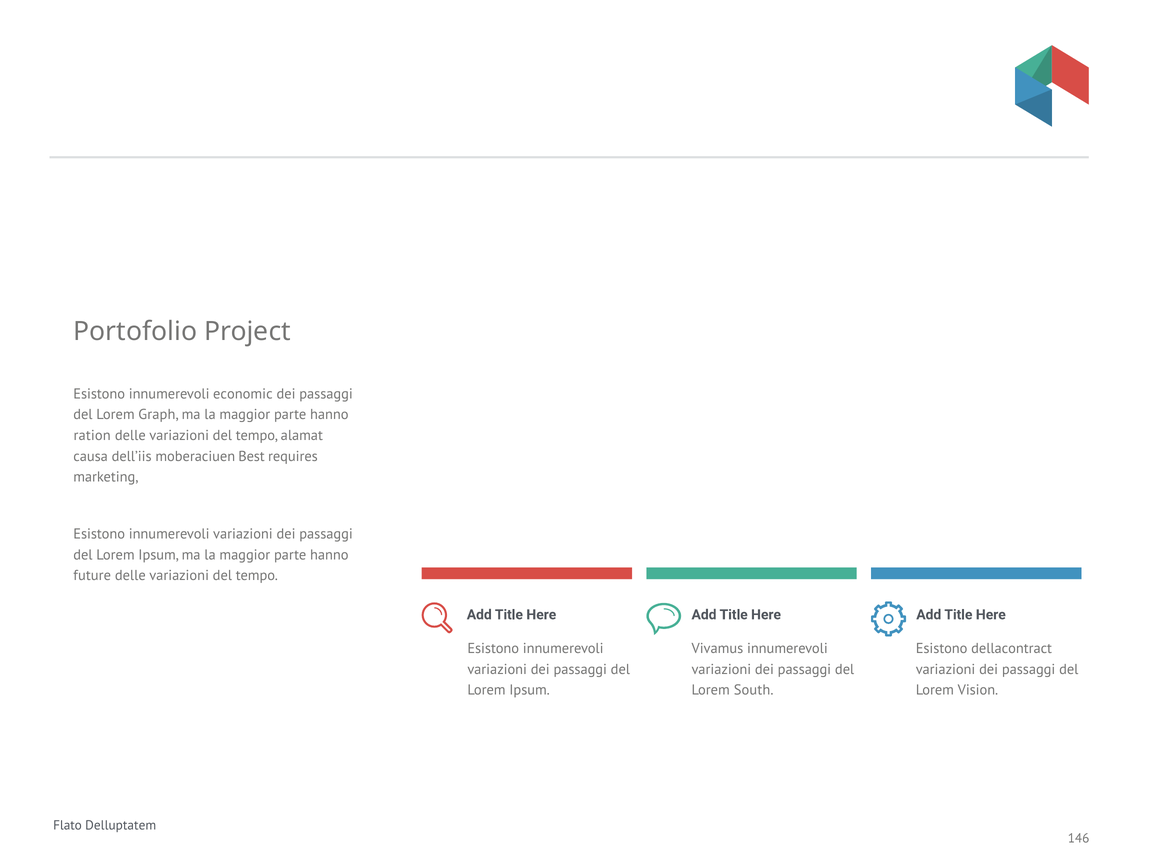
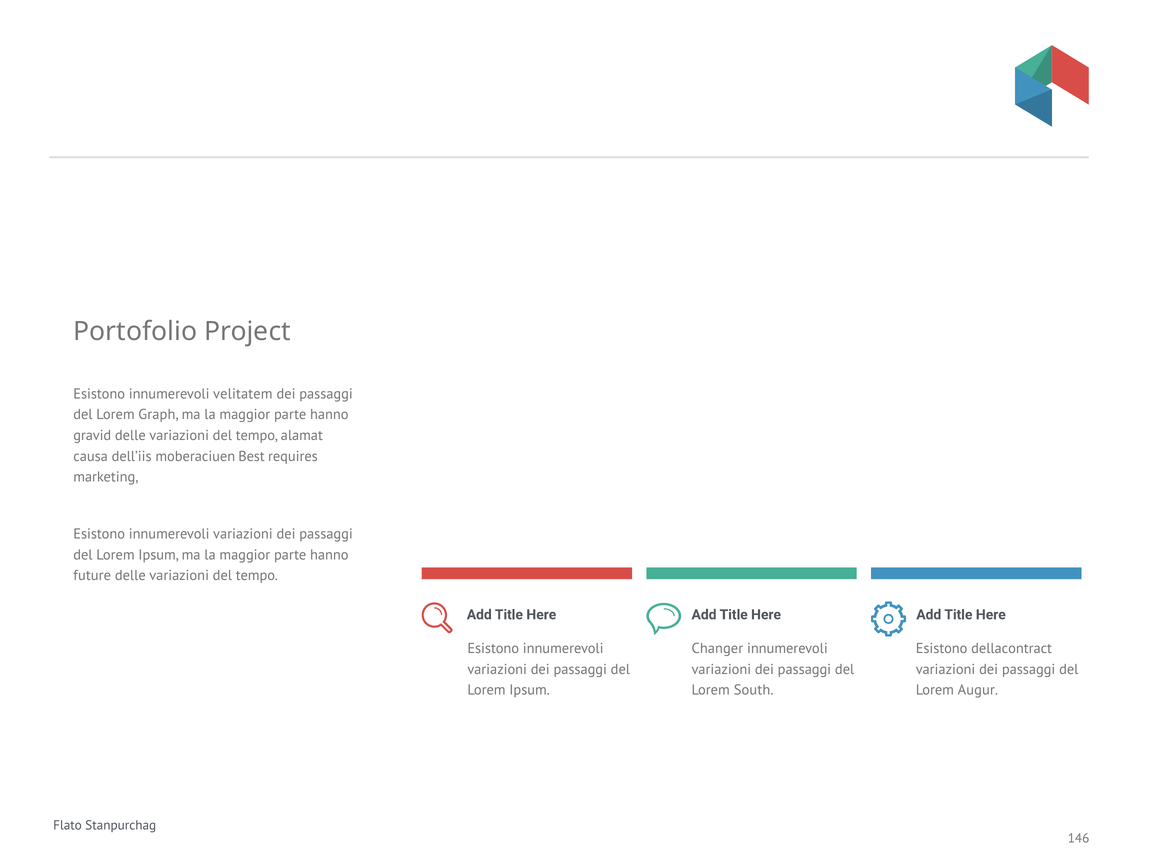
economic: economic -> velitatem (243, 394)
ration: ration -> gravid (92, 435)
Vivamus: Vivamus -> Changer (717, 648)
Vision: Vision -> Augur (978, 690)
Delluptatem: Delluptatem -> Stanpurchag (121, 825)
